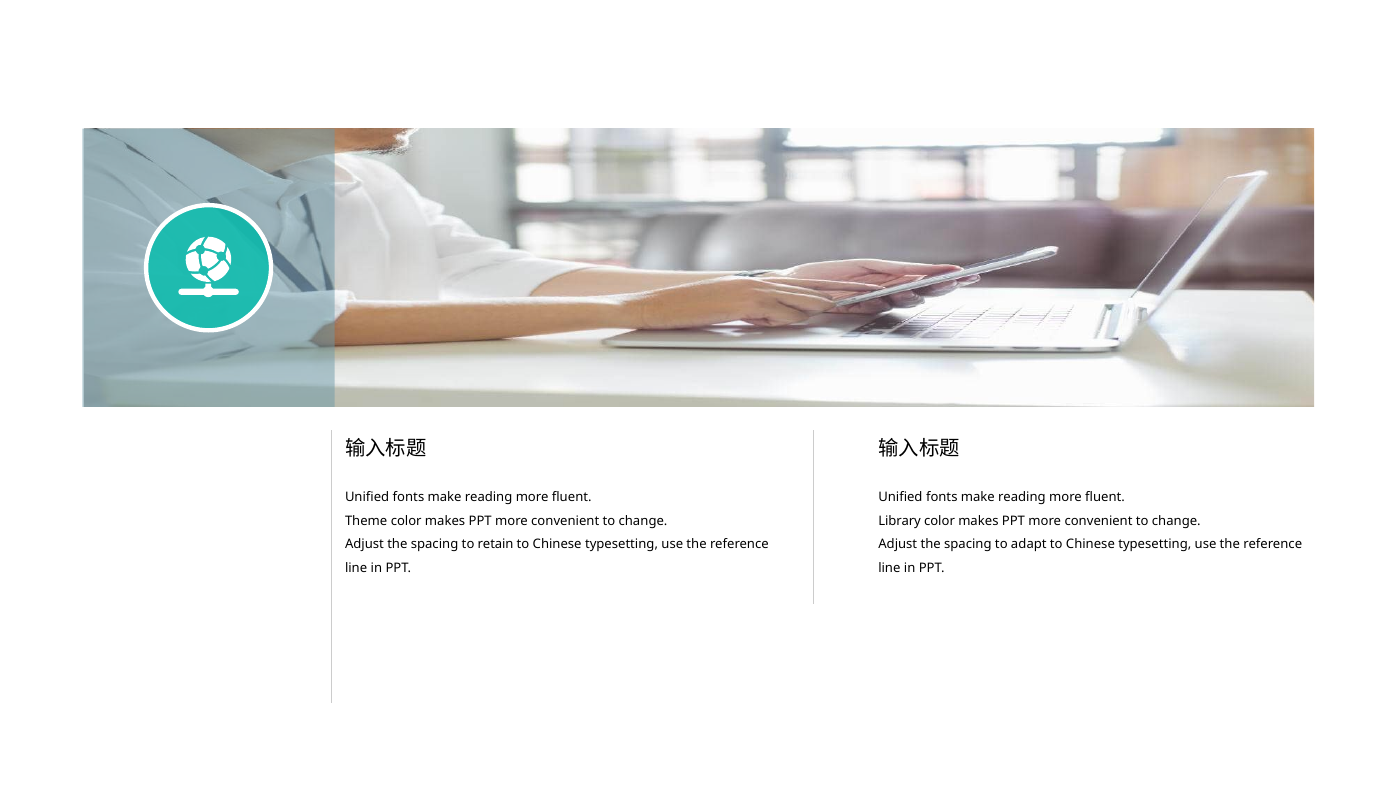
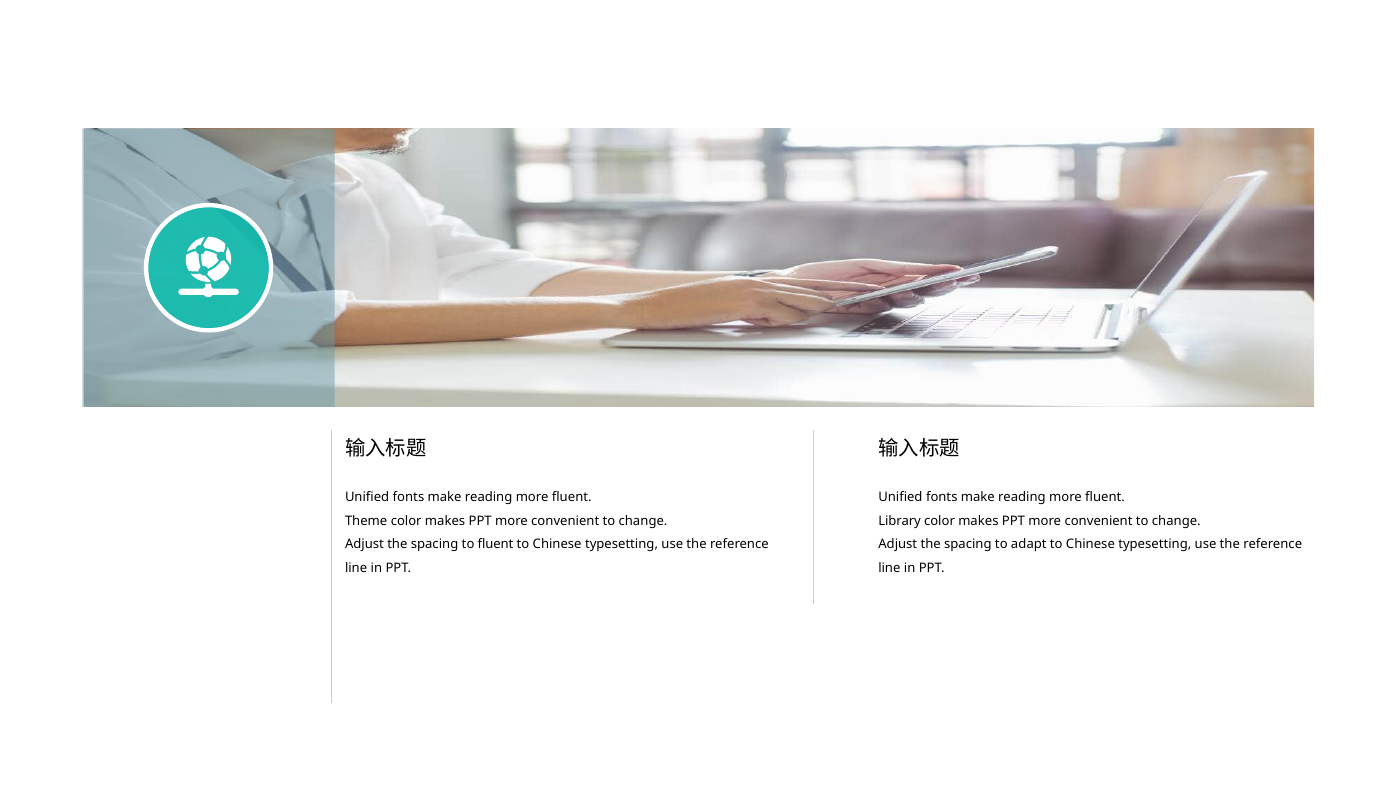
to retain: retain -> fluent (496, 544)
